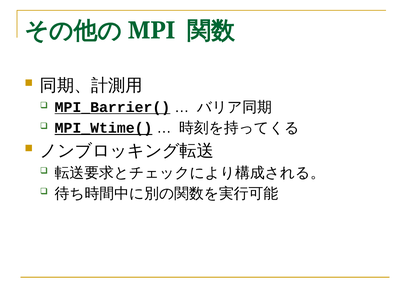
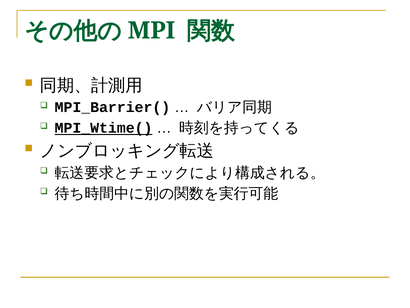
MPI_Barrier( underline: present -> none (112, 107)
